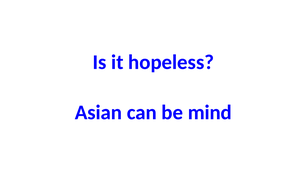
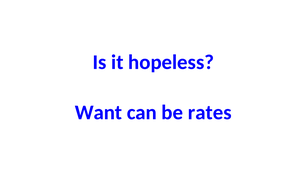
Asian: Asian -> Want (98, 112)
mind: mind -> rates (210, 112)
